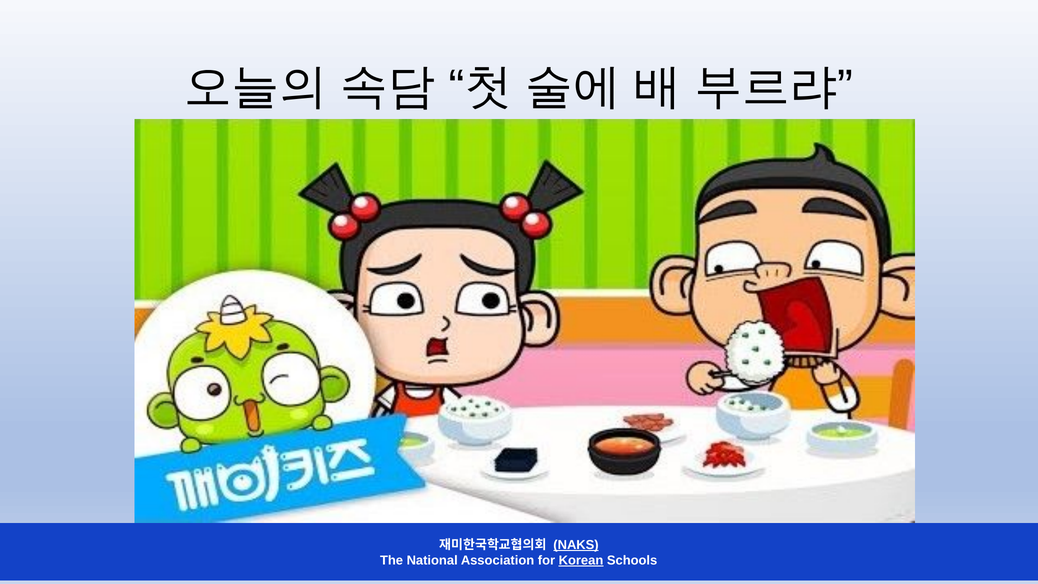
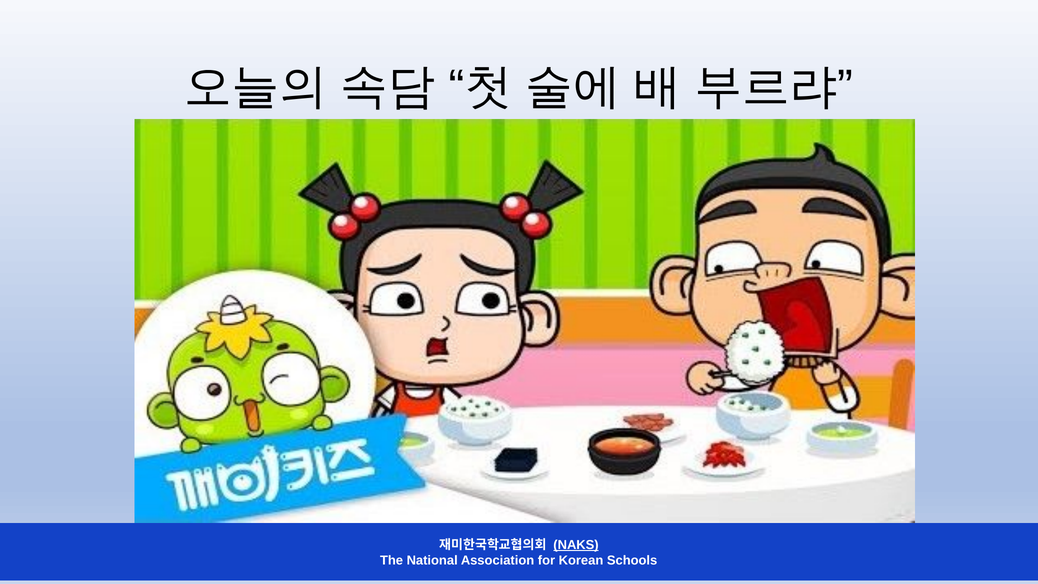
Korean underline: present -> none (581, 560)
